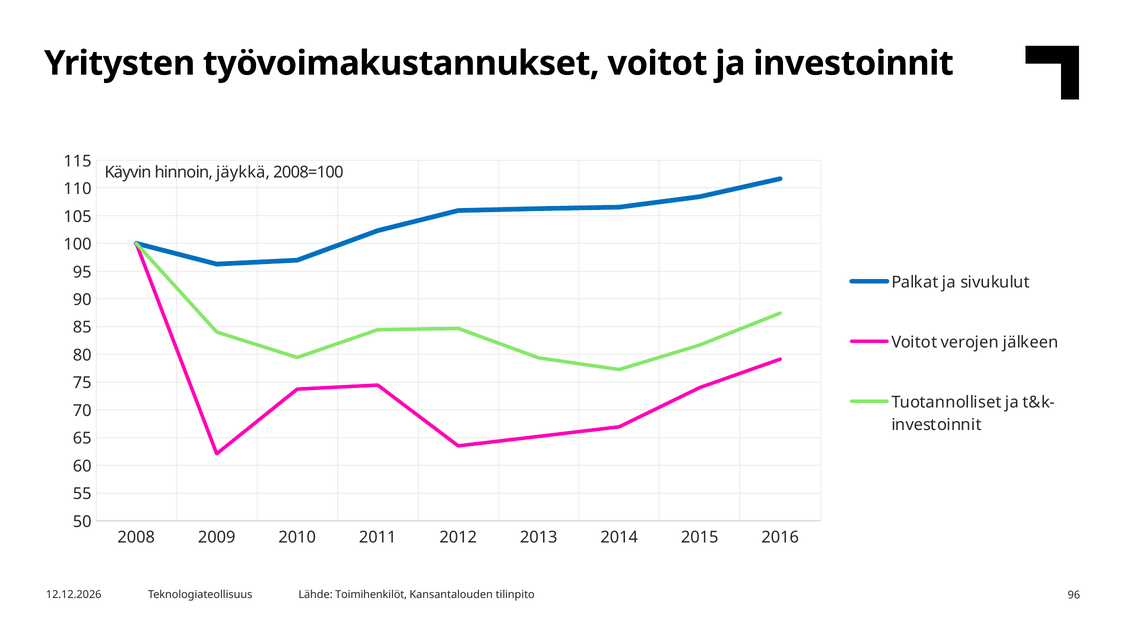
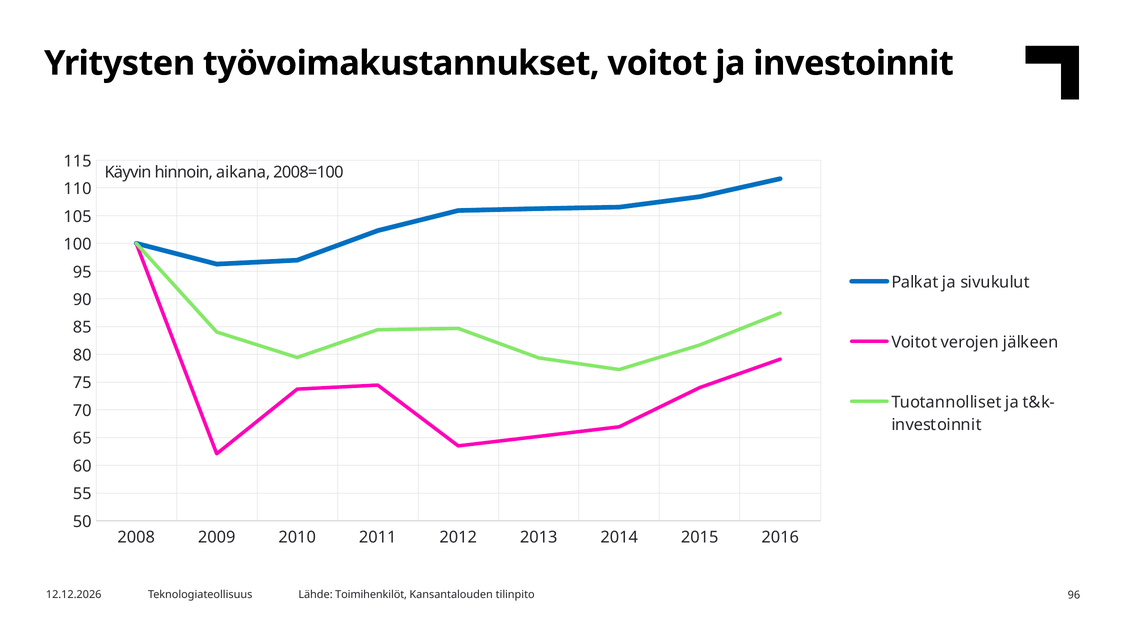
jäykkä: jäykkä -> aikana (243, 172)
